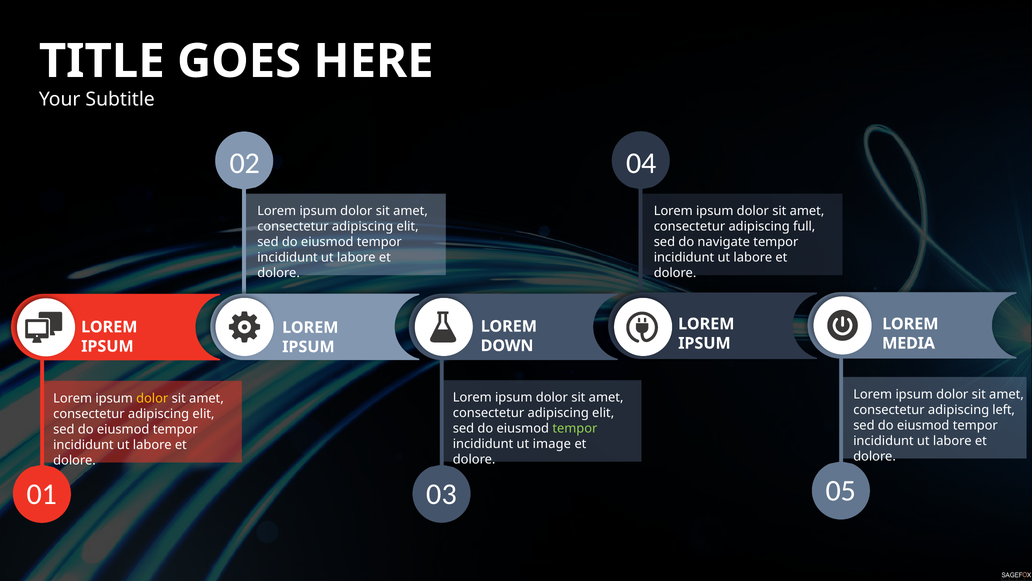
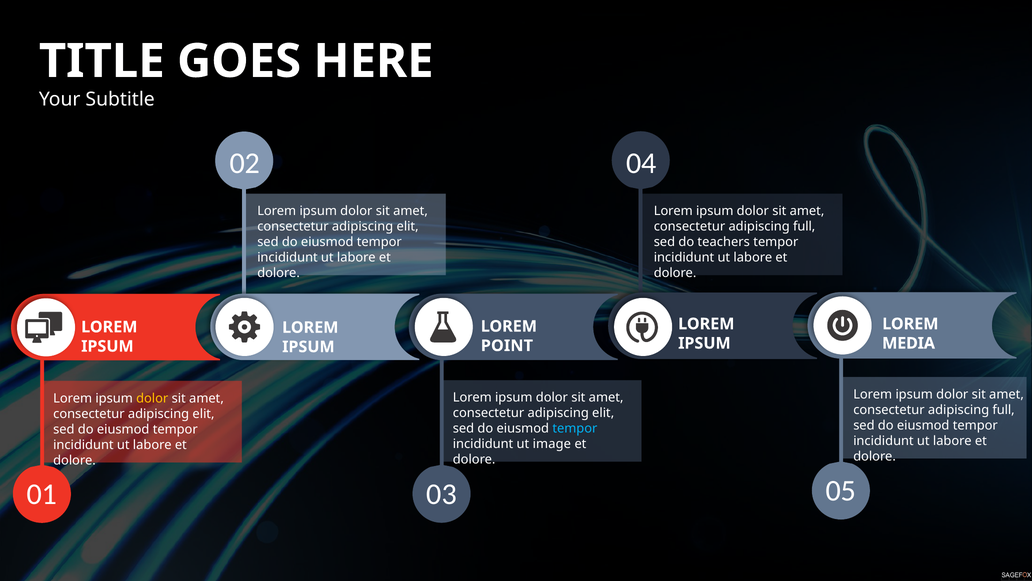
navigate: navigate -> teachers (724, 242)
DOWN: DOWN -> POINT (507, 345)
left: left -> full (1004, 410)
tempor colour: light green -> light blue (575, 428)
